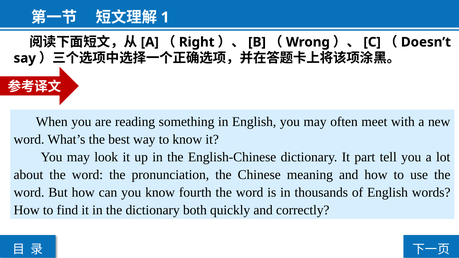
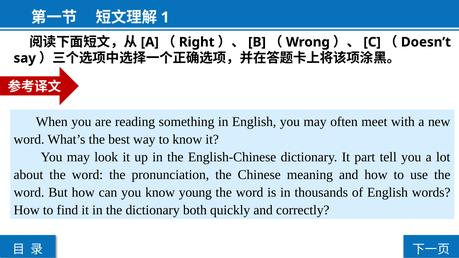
fourth: fourth -> young (195, 193)
